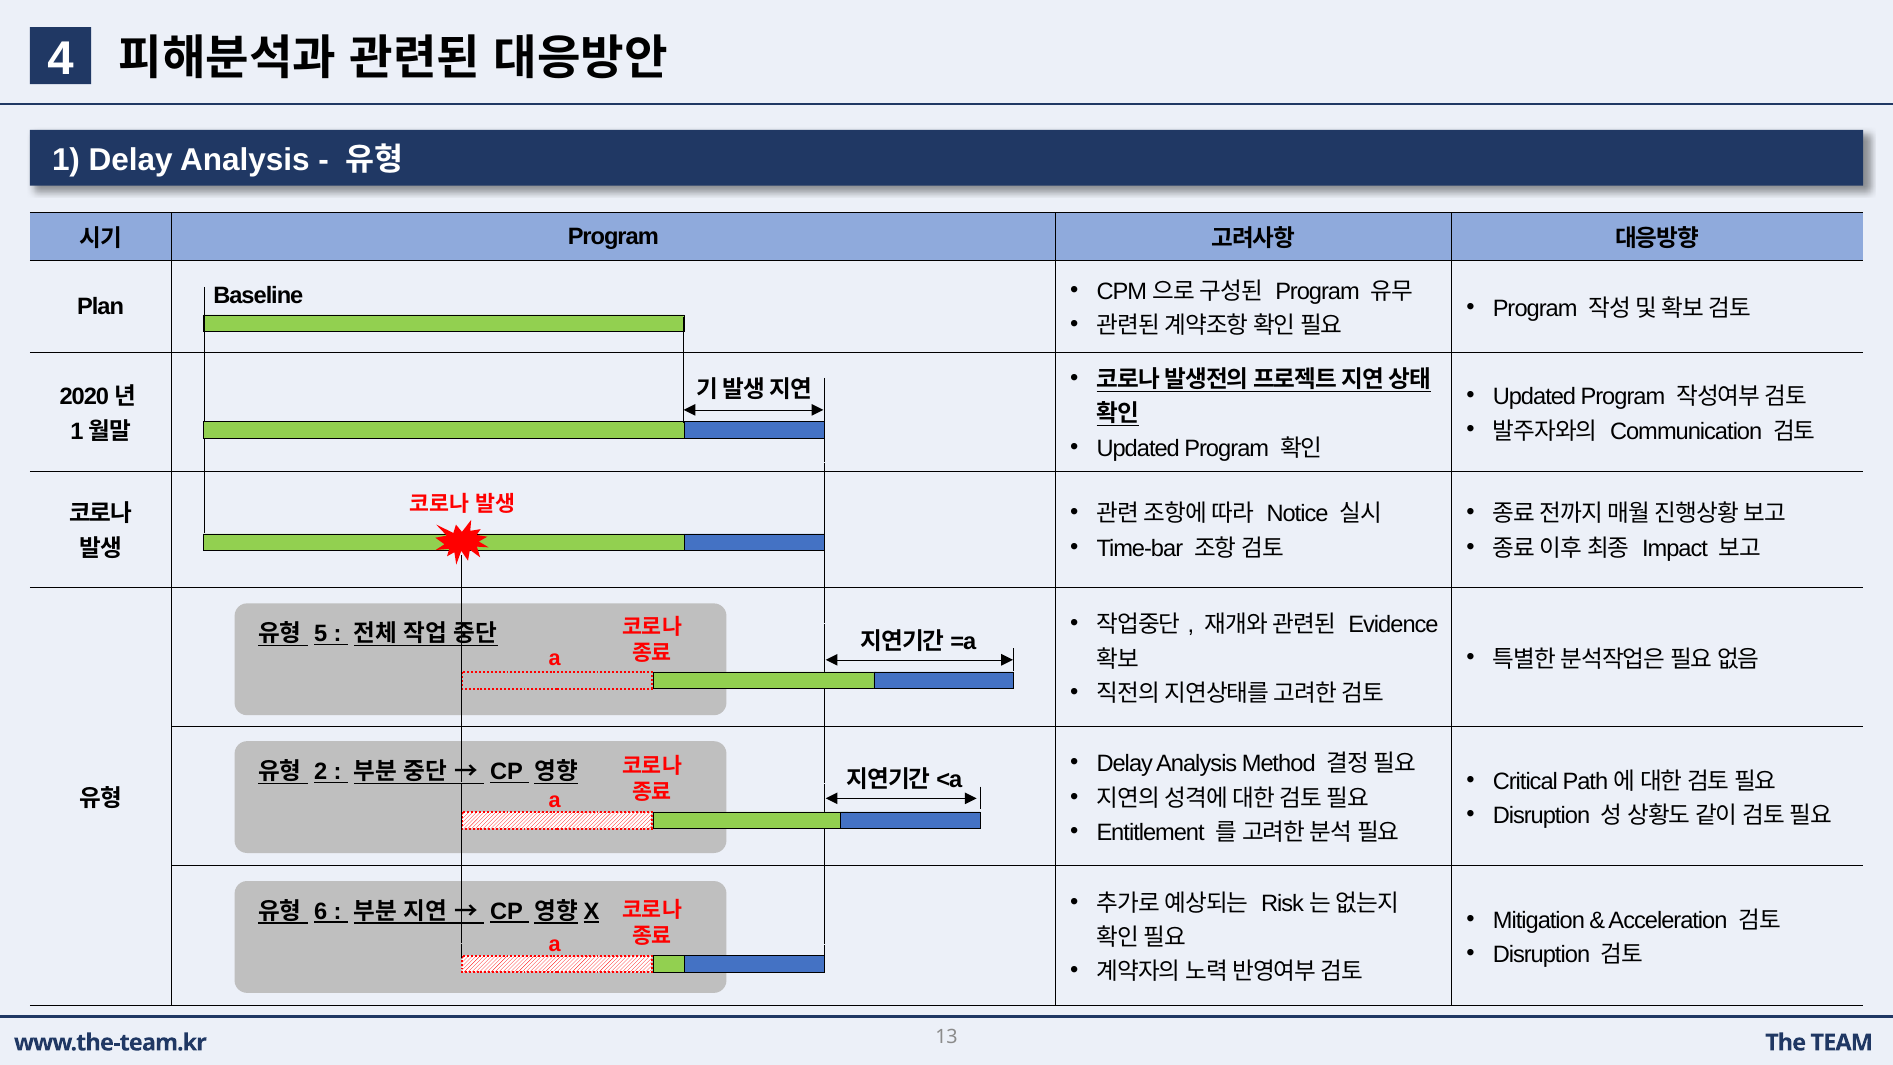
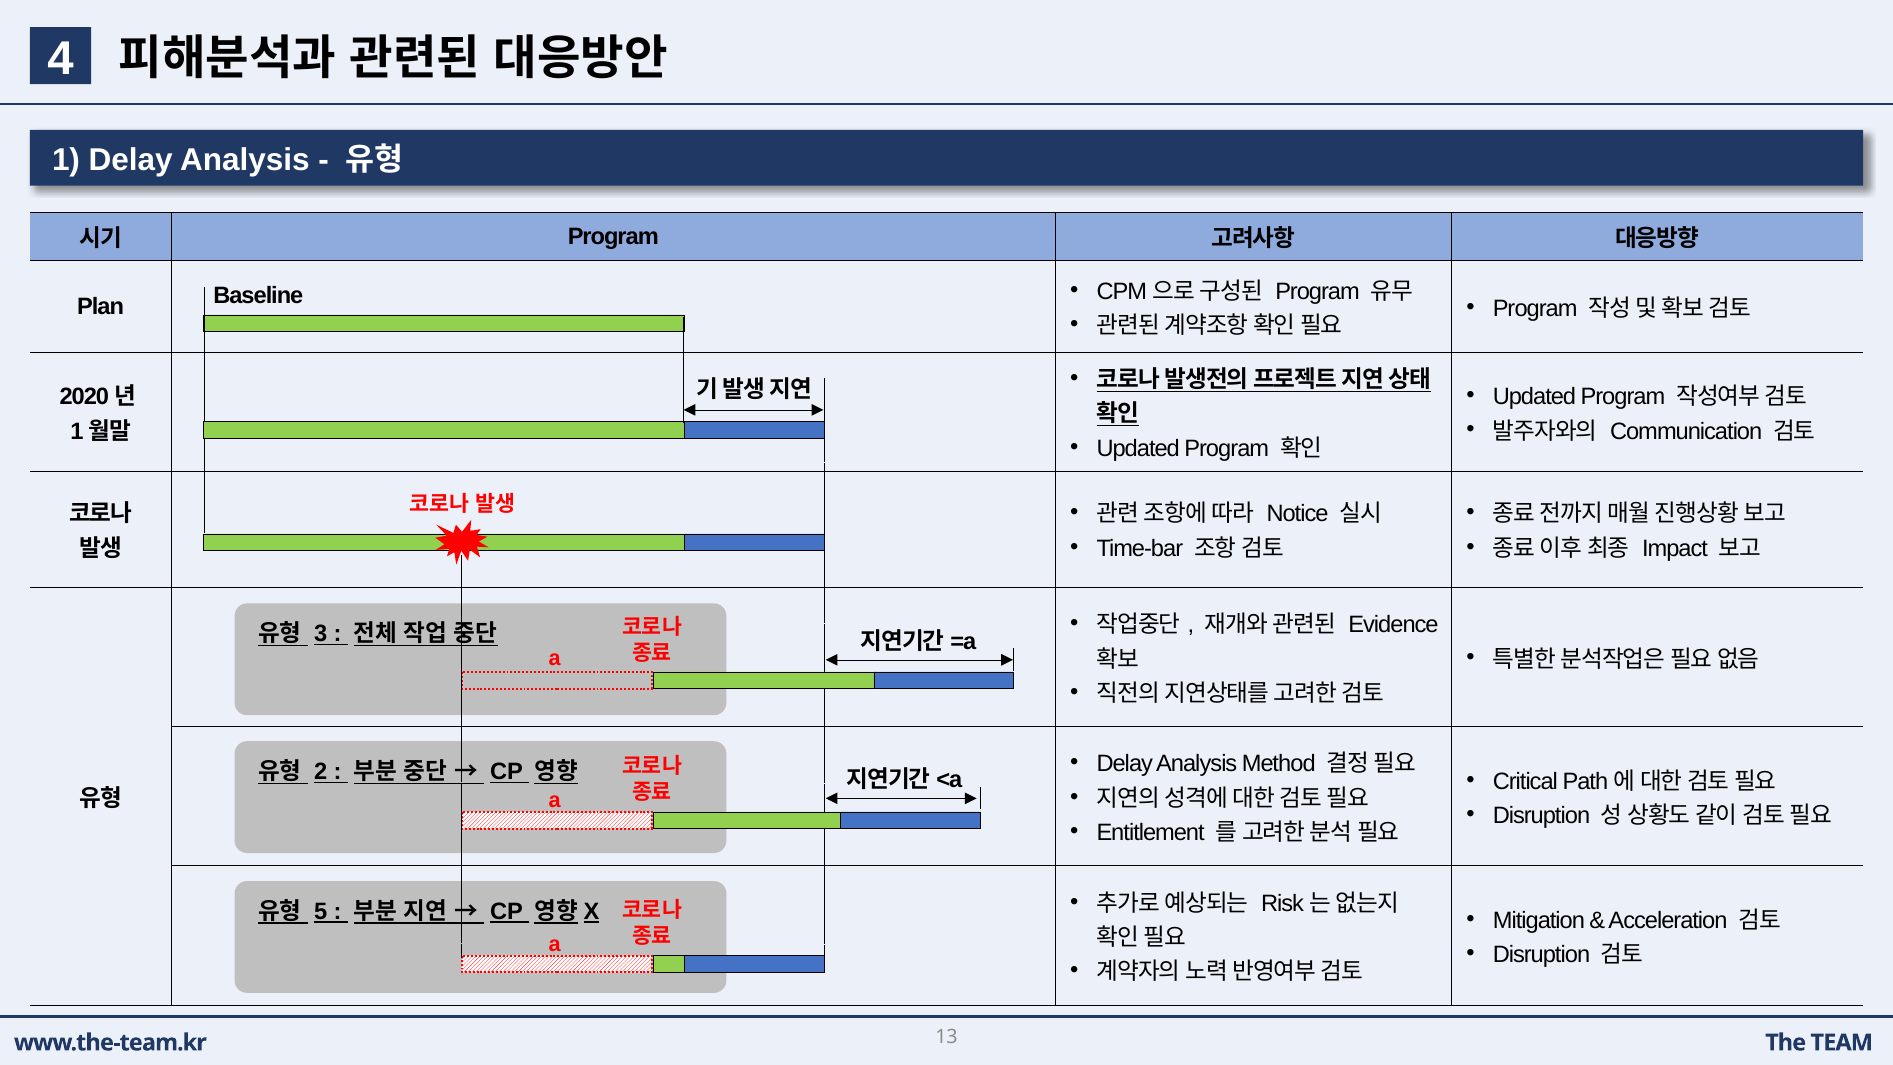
5: 5 -> 3 (321, 634)
6: 6 -> 5 (321, 911)
